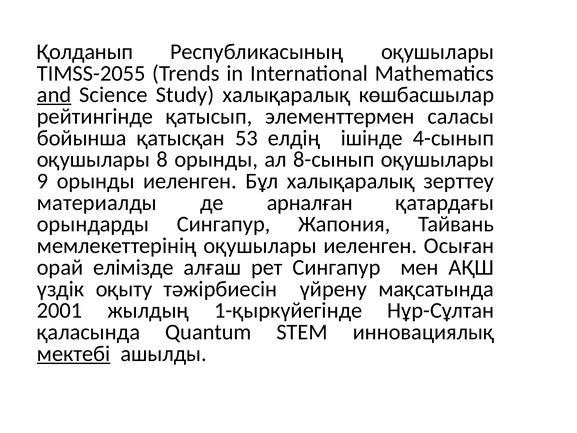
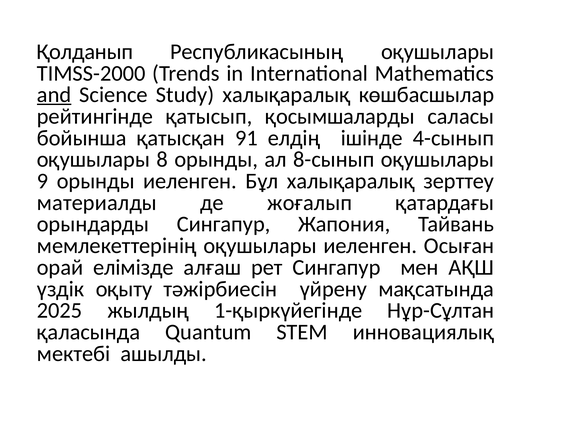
TIMSS-2055: TIMSS-2055 -> TIMSS-2000 (91, 73)
элементтермен: элементтермен -> қосымшаларды (340, 116)
53: 53 -> 91 (246, 138)
арналған: арналған -> жоғалып (310, 203)
2001: 2001 -> 2025 (60, 310)
мектебі underline: present -> none (74, 353)
